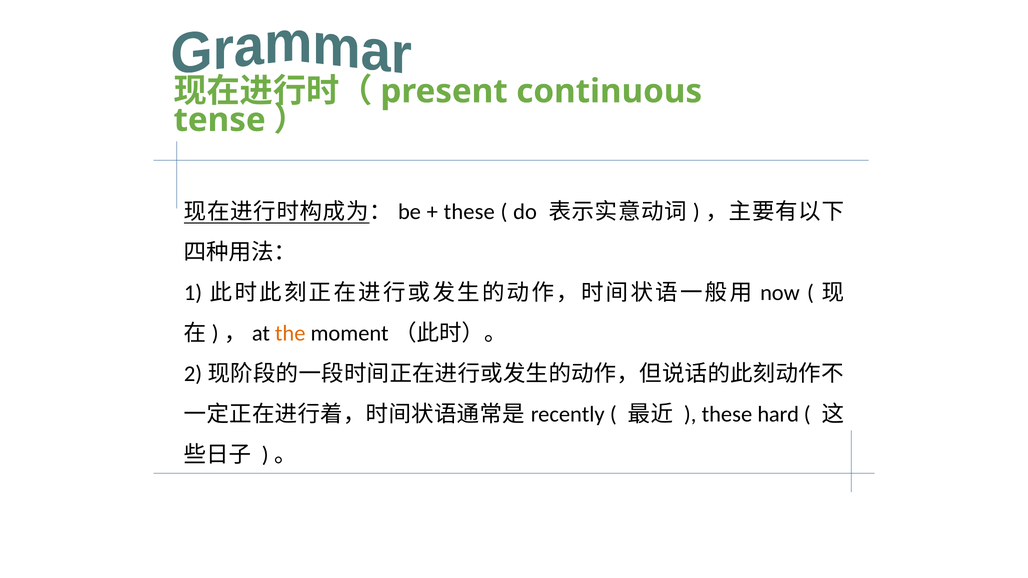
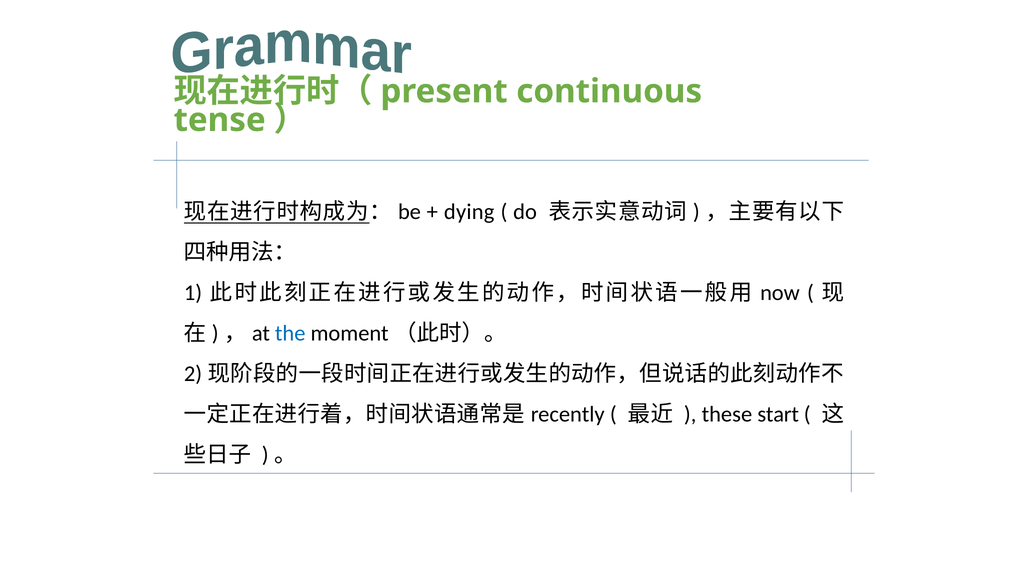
these: these -> dying (469, 212)
the colour: orange -> blue (290, 334)
hard: hard -> start (778, 414)
